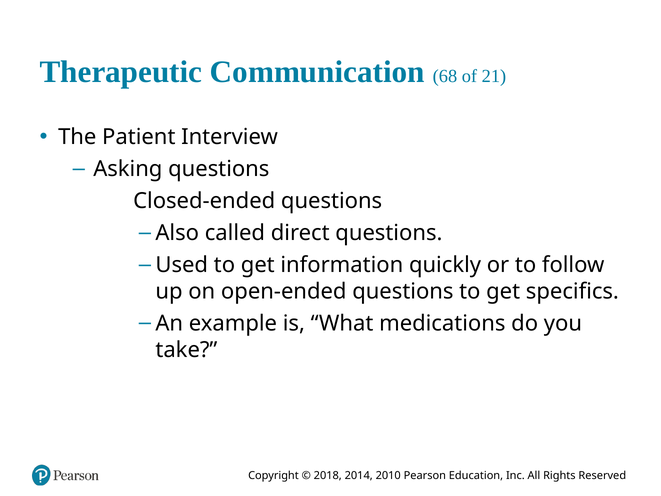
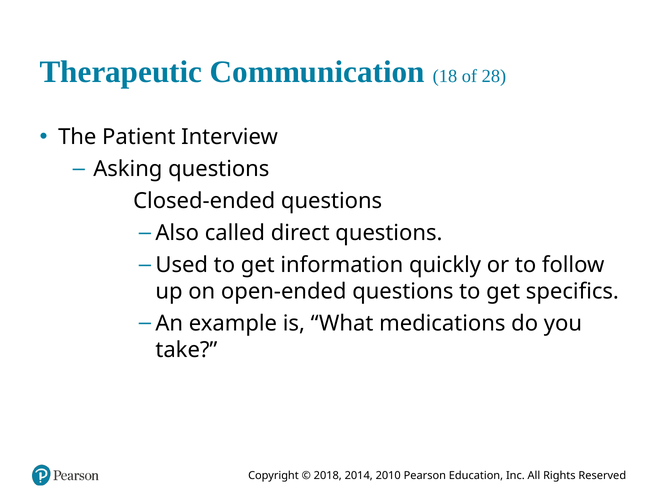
68: 68 -> 18 (445, 76)
21: 21 -> 28 (494, 76)
